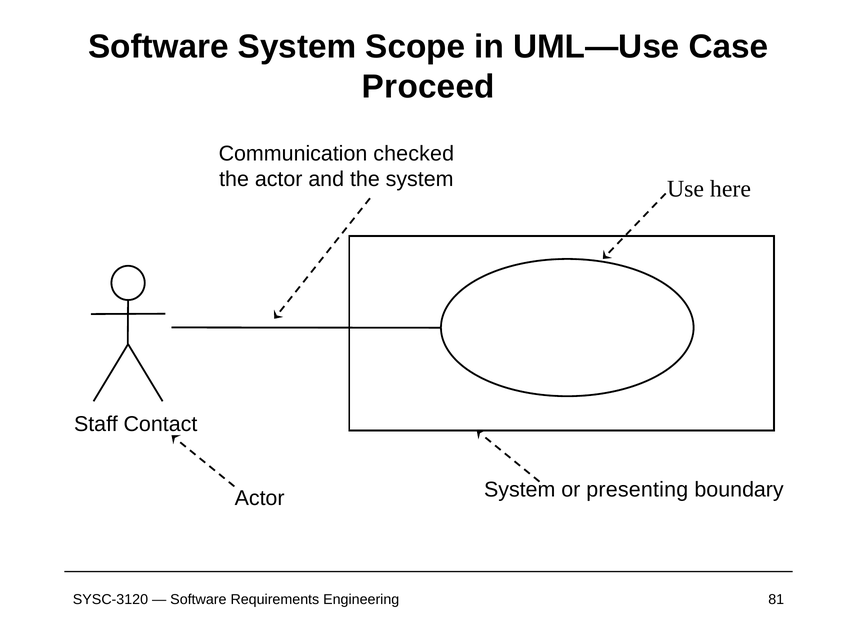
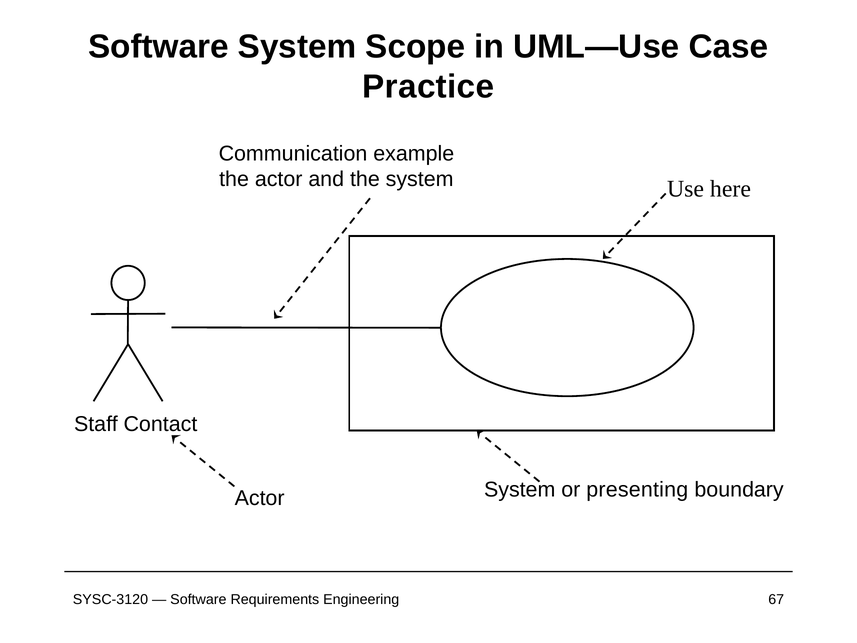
Proceed: Proceed -> Practice (428, 87)
checked: checked -> example (414, 153)
81: 81 -> 67 (776, 599)
